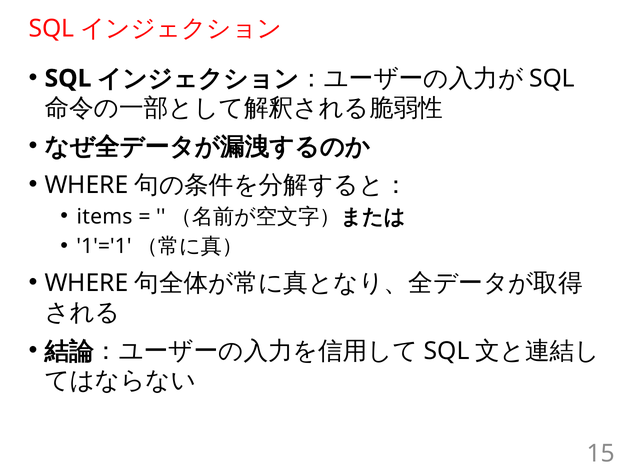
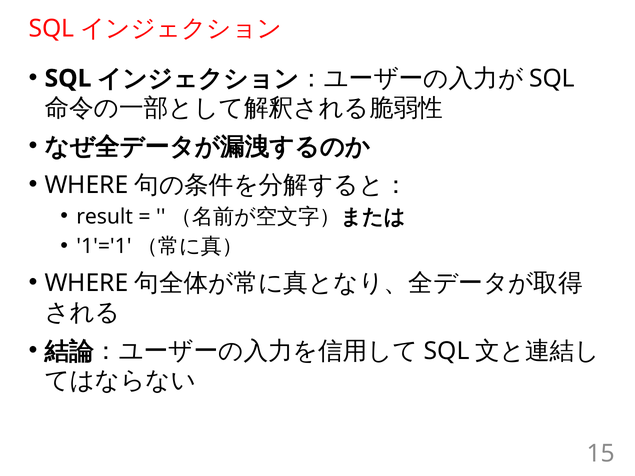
items: items -> result (105, 217)
